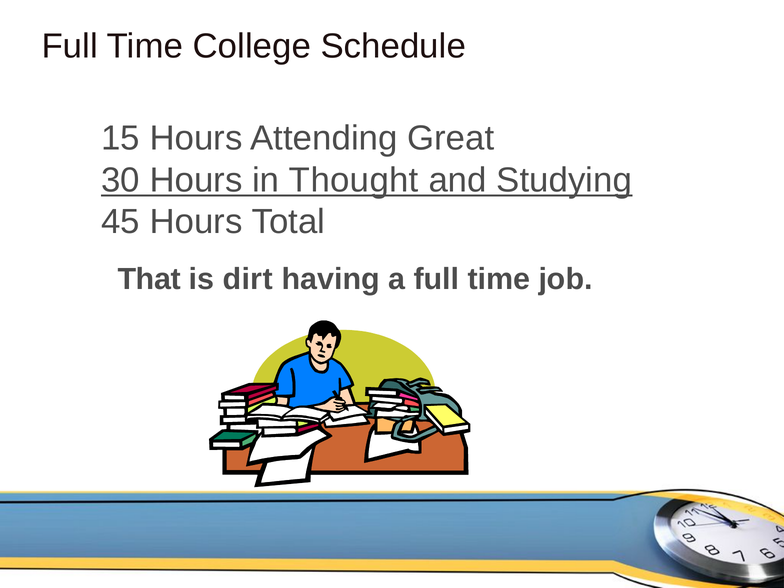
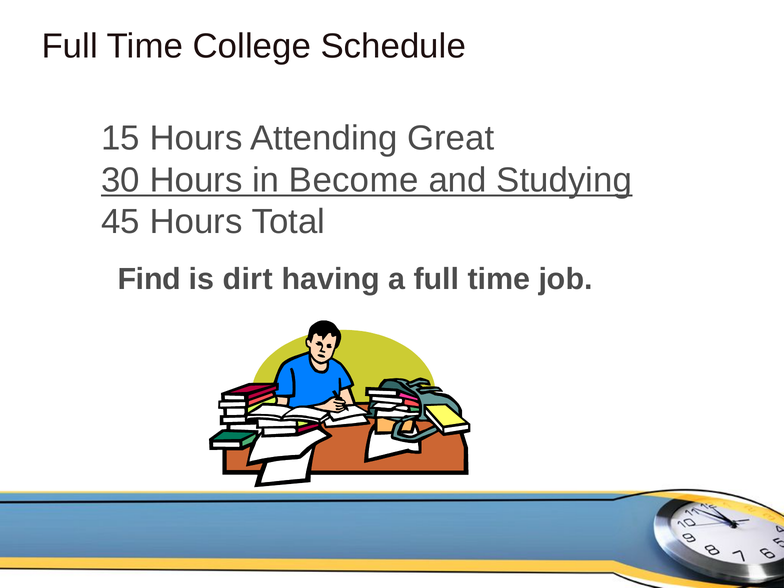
Thought: Thought -> Become (354, 180)
That: That -> Find (149, 279)
